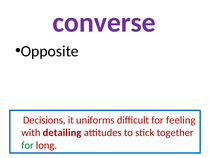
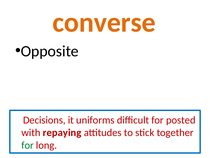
converse colour: purple -> orange (104, 22)
feeling: feeling -> posted (181, 120)
detailing: detailing -> repaying (62, 132)
